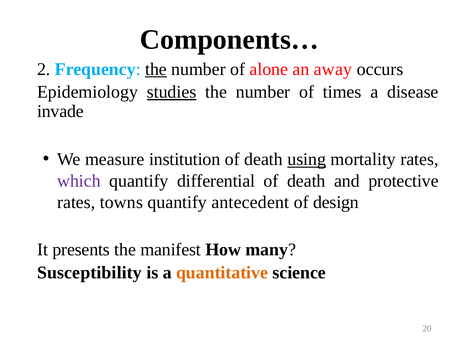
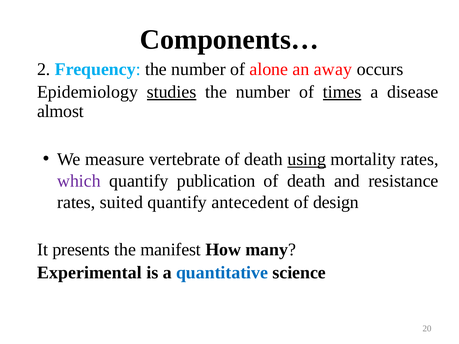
the underline: present -> none (156, 69)
times underline: none -> present (342, 92)
invade: invade -> almost (60, 111)
institution: institution -> vertebrate (185, 159)
differential: differential -> publication (216, 181)
protective: protective -> resistance (403, 181)
towns: towns -> suited (121, 202)
Susceptibility: Susceptibility -> Experimental (90, 273)
quantitative colour: orange -> blue (222, 273)
